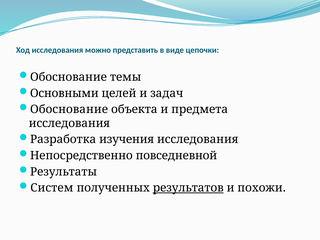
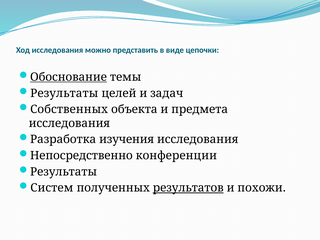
Обоснование underline: none -> present (69, 77)
Основными: Основными -> Результаты (64, 93)
Обоснование: Обоснование -> Собственных (69, 109)
повседневной: повседневной -> конференции (176, 156)
